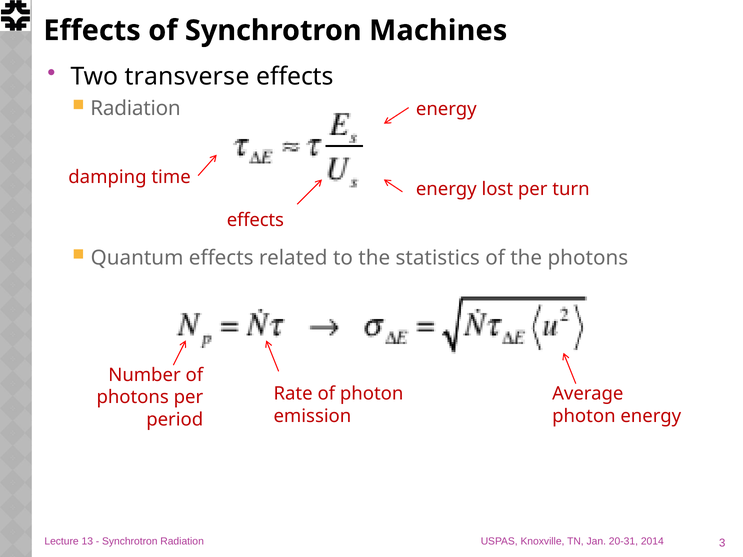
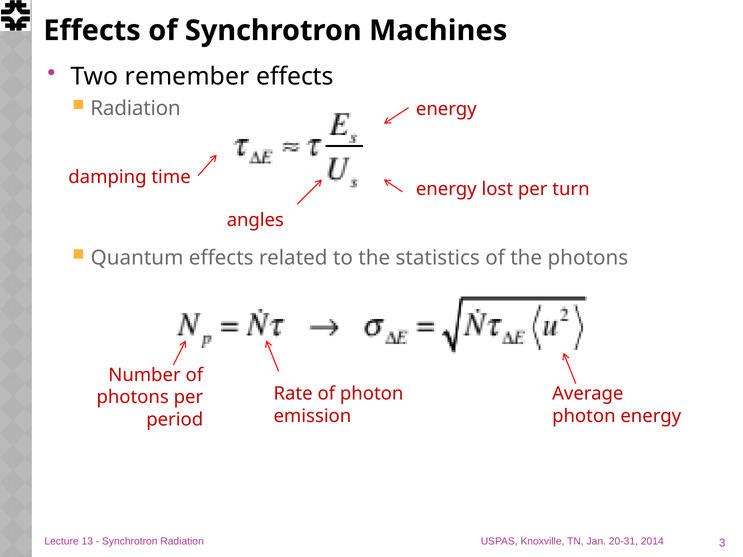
transverse: transverse -> remember (187, 76)
effects: effects -> angles (255, 220)
